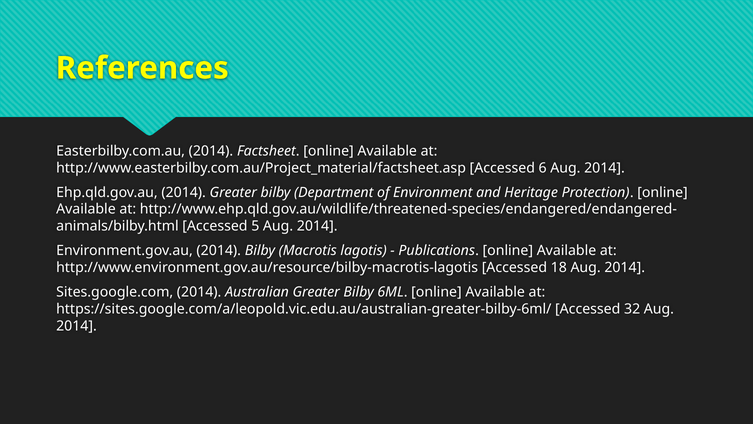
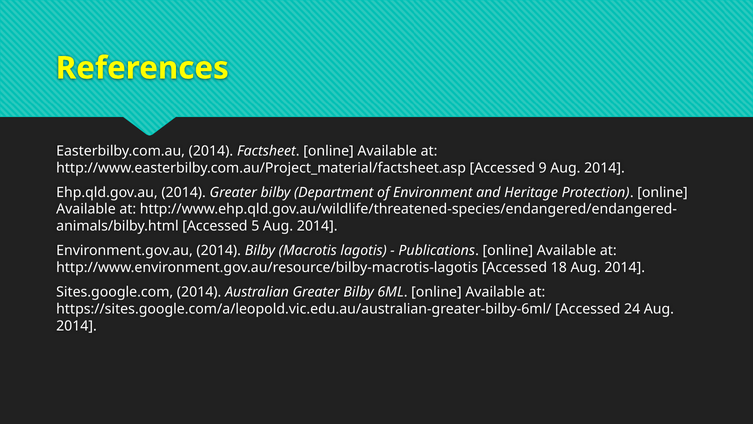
6: 6 -> 9 (543, 168)
32: 32 -> 24 (632, 309)
